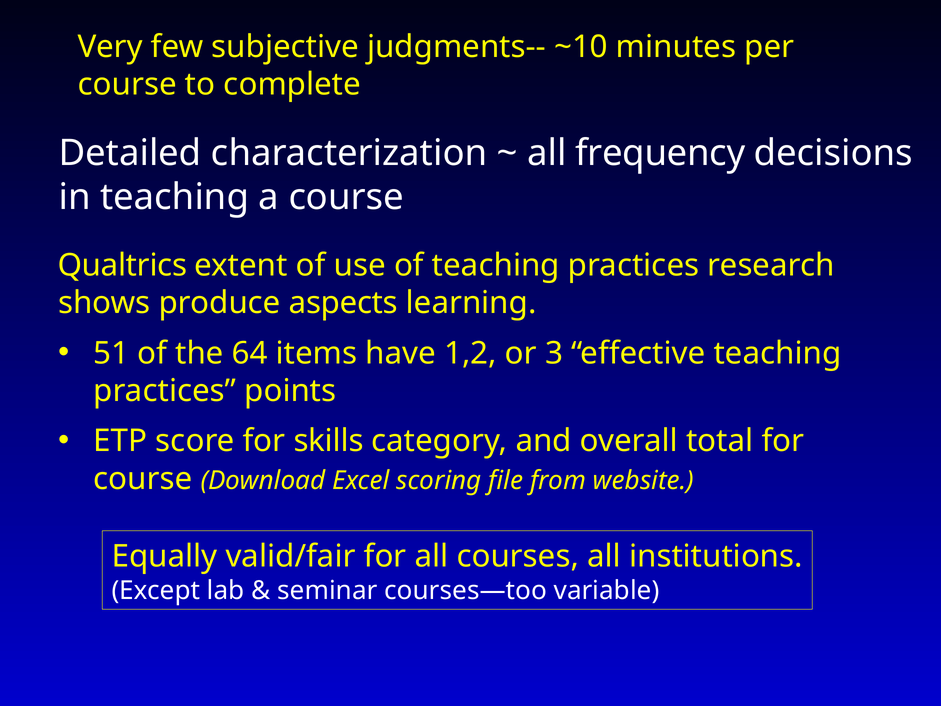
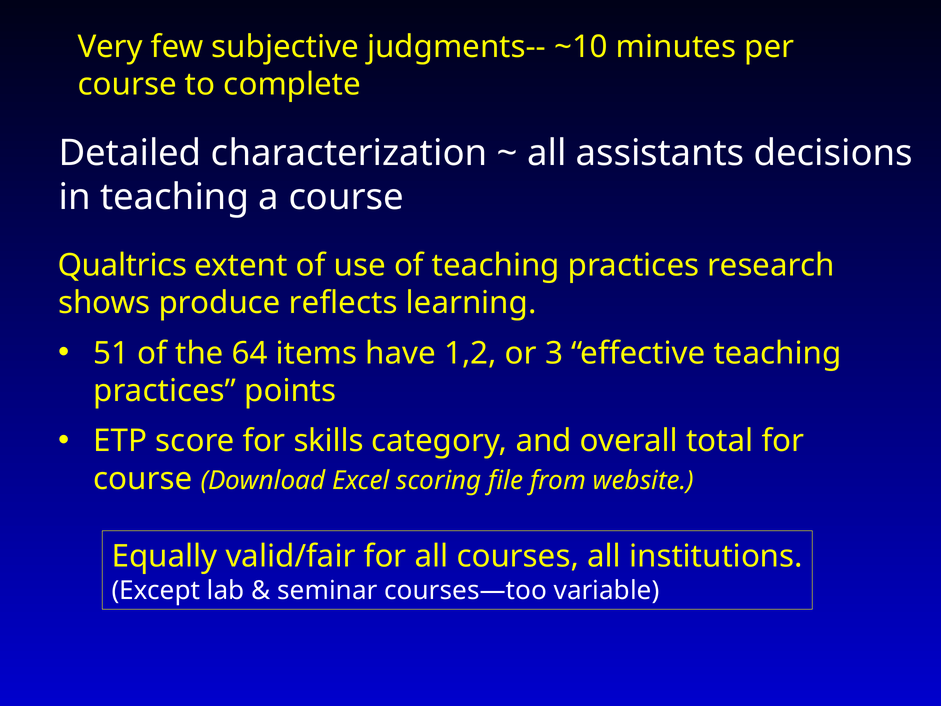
frequency: frequency -> assistants (660, 153)
aspects: aspects -> reflects (343, 303)
